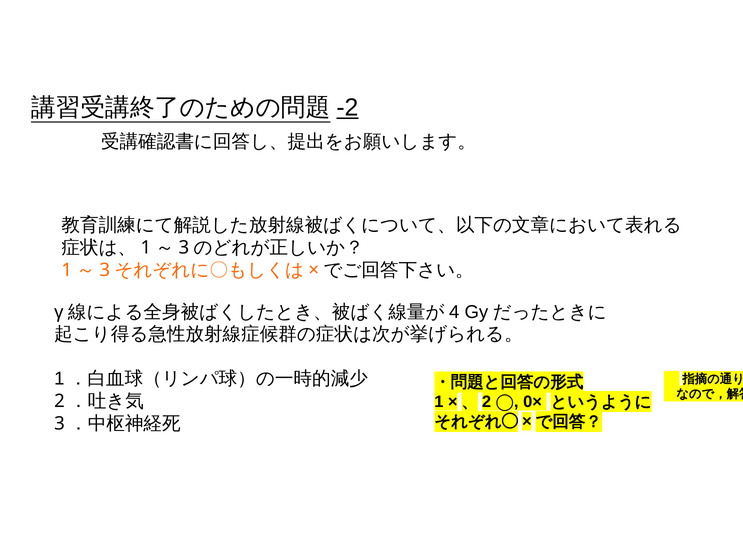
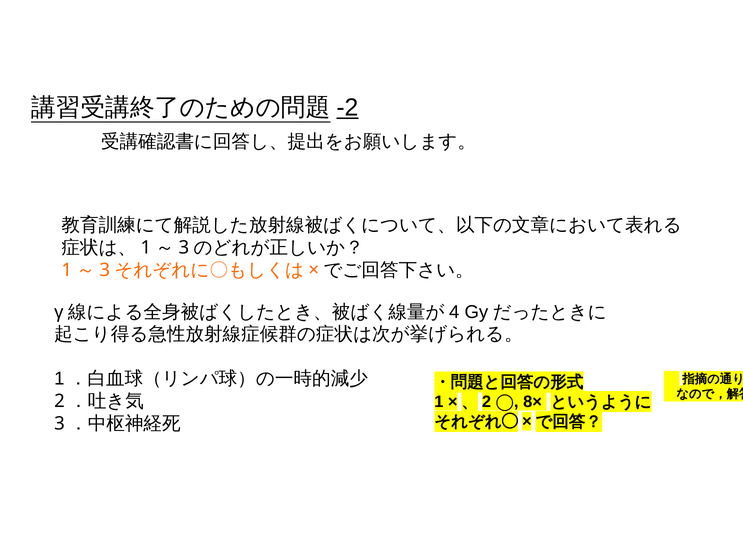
0×: 0× -> 8× (533, 402)
